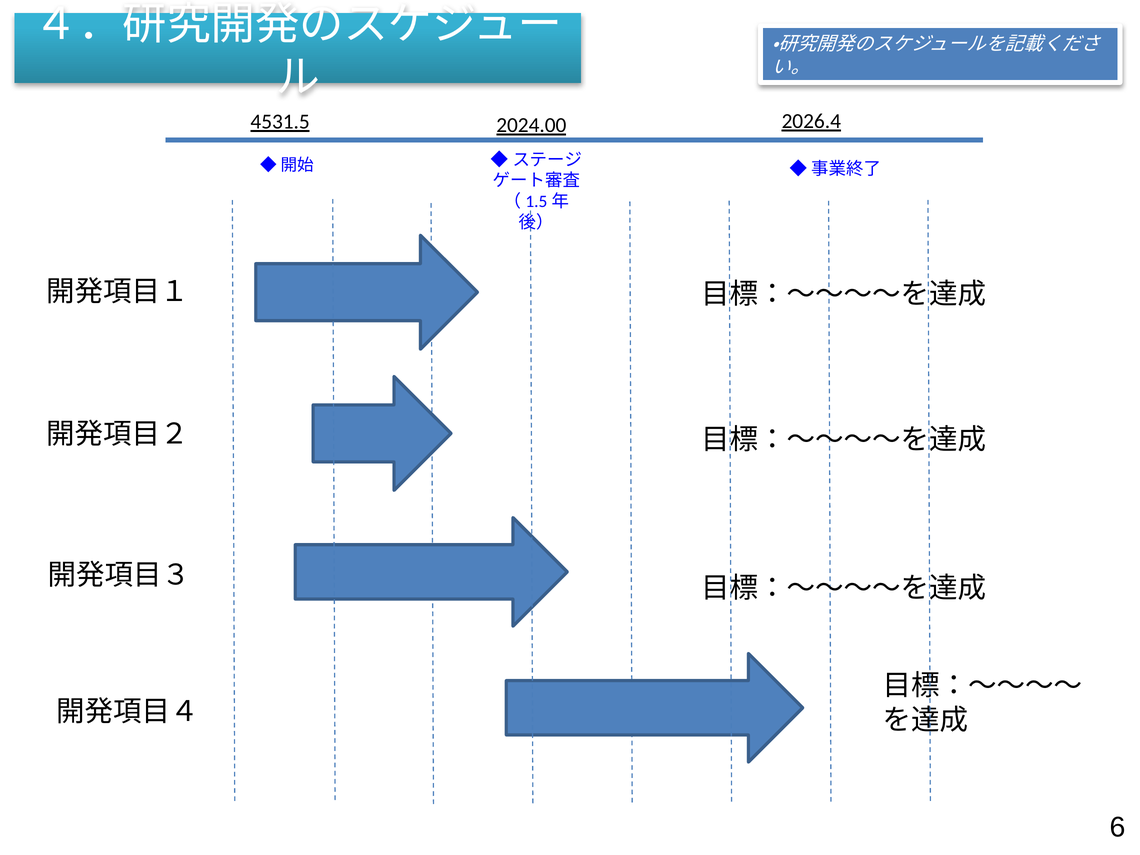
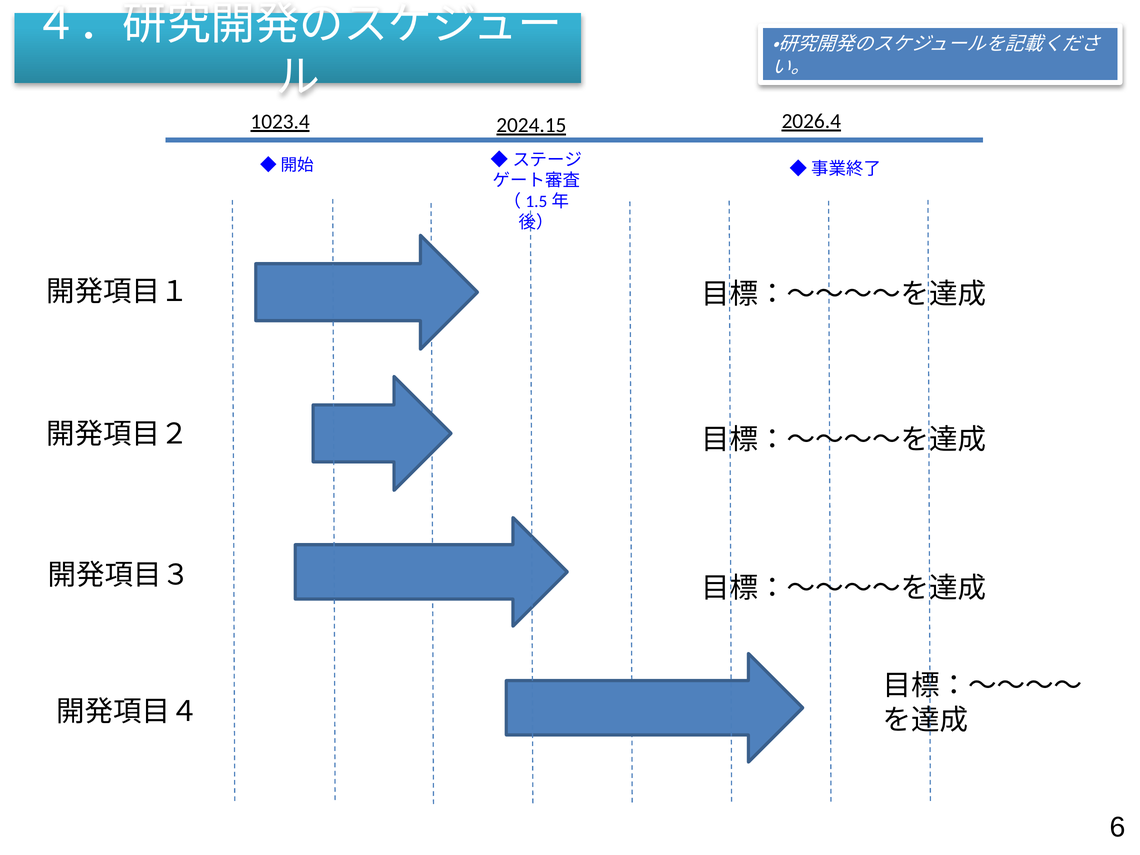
4531.5: 4531.5 -> 1023.4 (280, 122)
2024.00: 2024.00 -> 2024.15 (531, 125)
